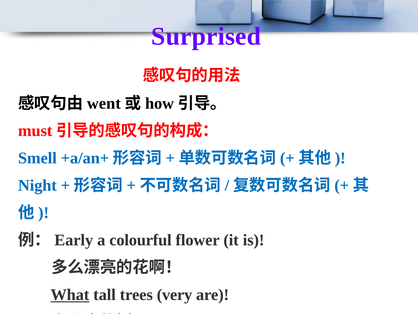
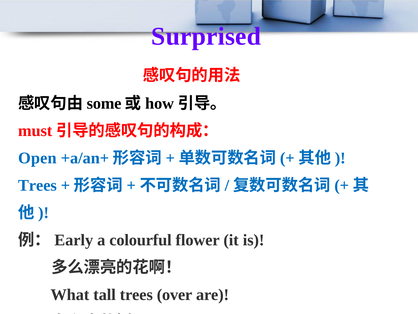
went: went -> some (104, 103)
Smell: Smell -> Open (37, 158)
Night: Night -> Trees (37, 185)
What underline: present -> none (70, 294)
very: very -> over (175, 294)
